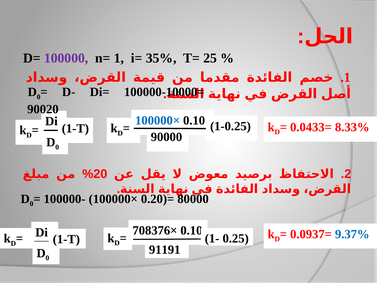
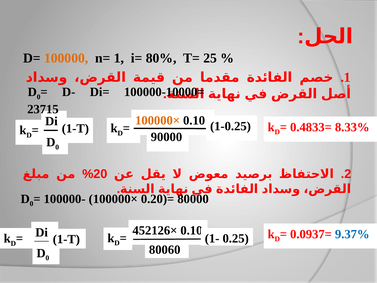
100000 colour: purple -> orange (66, 58)
35%: 35% -> 80% (161, 58)
90020: 90020 -> 23715 (43, 109)
100000× colour: blue -> orange (158, 120)
0.0433=: 0.0433= -> 0.4833= (311, 127)
708376×: 708376× -> 452126× (155, 230)
91191: 91191 -> 80060 (165, 249)
